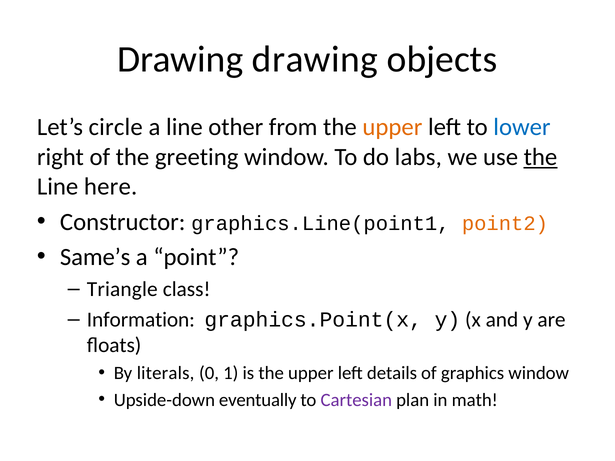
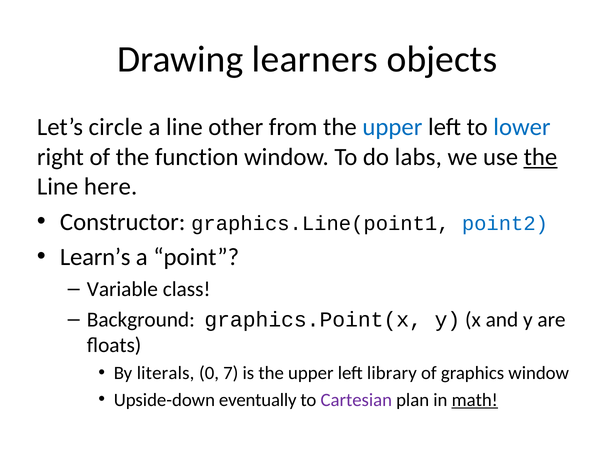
Drawing drawing: drawing -> learners (315, 60)
upper colour: orange -> blue (392, 127)
greeting: greeting -> function (197, 157)
point2 colour: orange -> blue (505, 223)
Same’s: Same’s -> Learn’s (95, 257)
Triangle: Triangle -> Variable (122, 289)
Information: Information -> Background (141, 320)
1: 1 -> 7 (231, 373)
details: details -> library (392, 373)
math underline: none -> present (475, 400)
